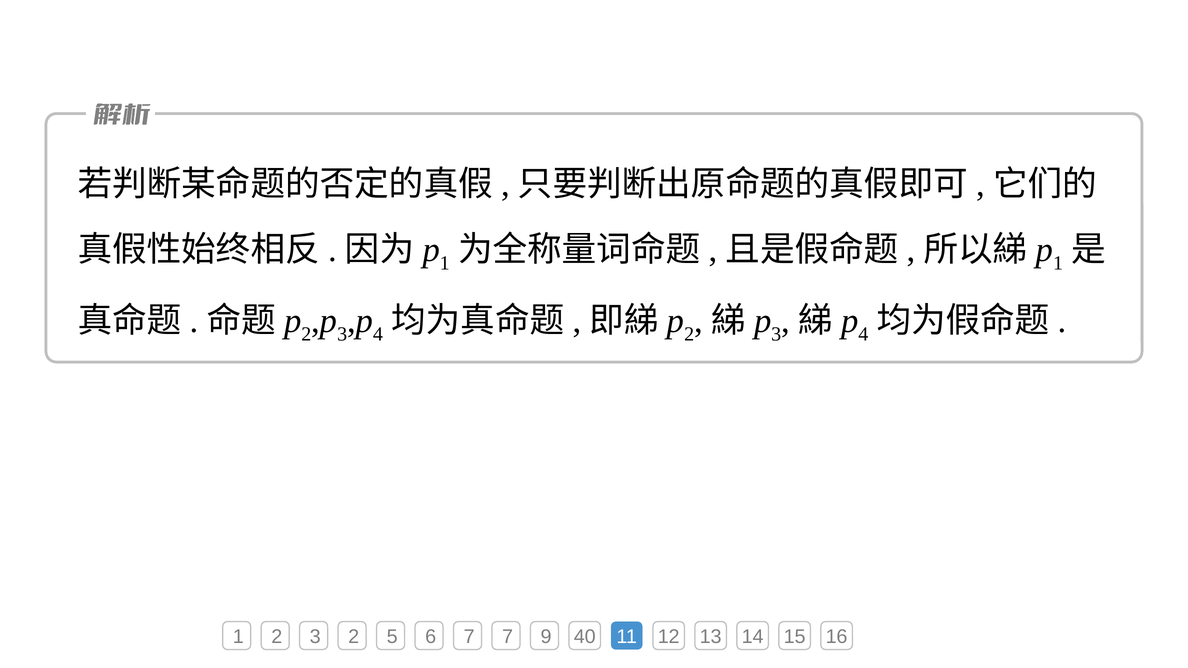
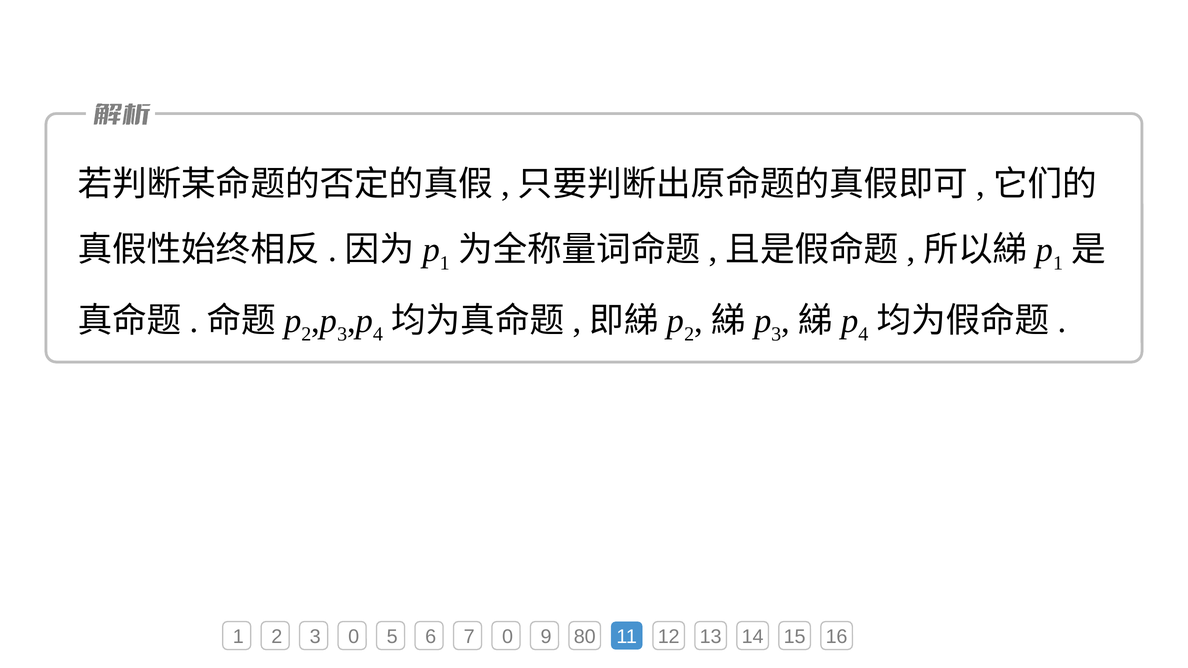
3 2: 2 -> 0 (354, 637)
7 7: 7 -> 0 (508, 637)
40: 40 -> 80 (585, 637)
